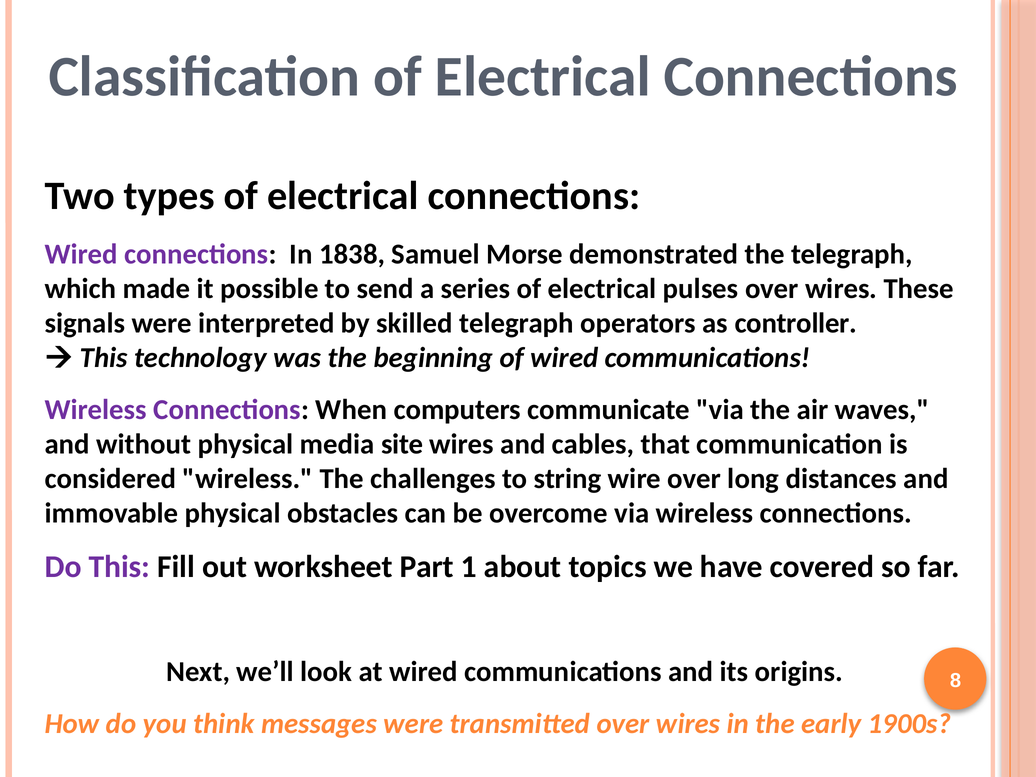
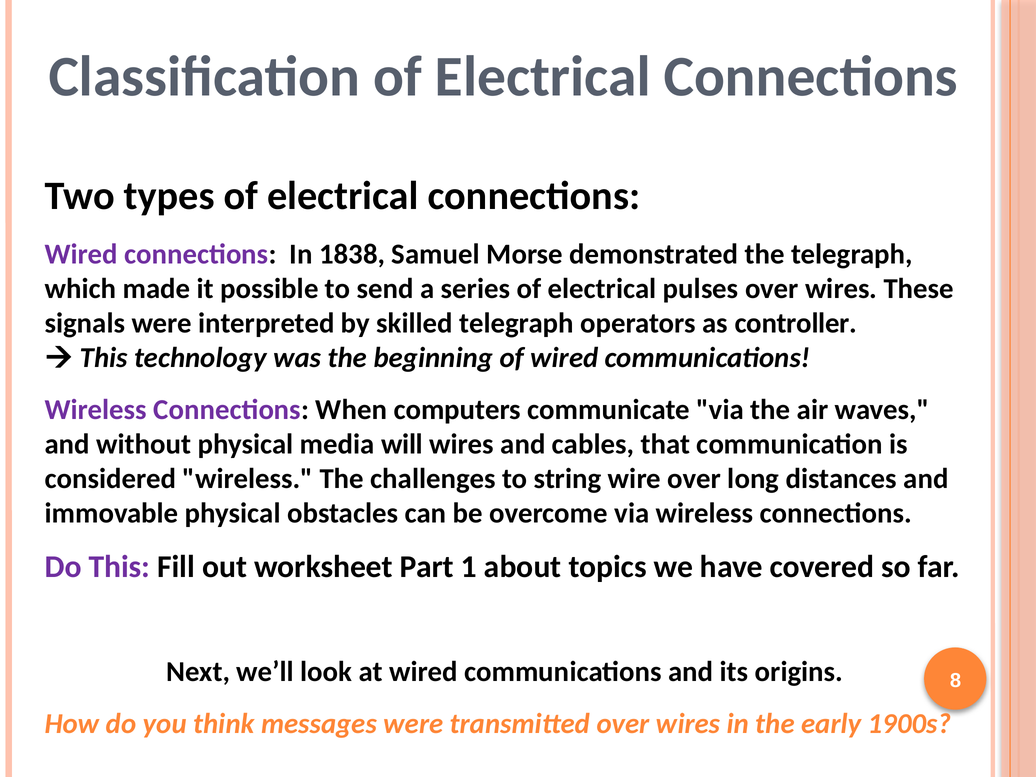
site: site -> will (402, 444)
